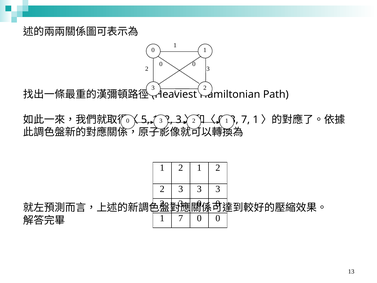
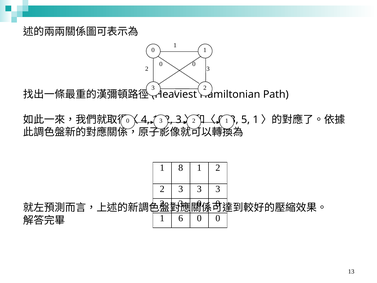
5: 5 -> 4 (145, 120)
7: 7 -> 5 (246, 120)
2: 2 -> 8 (181, 167)
1 7: 7 -> 6 (181, 218)
